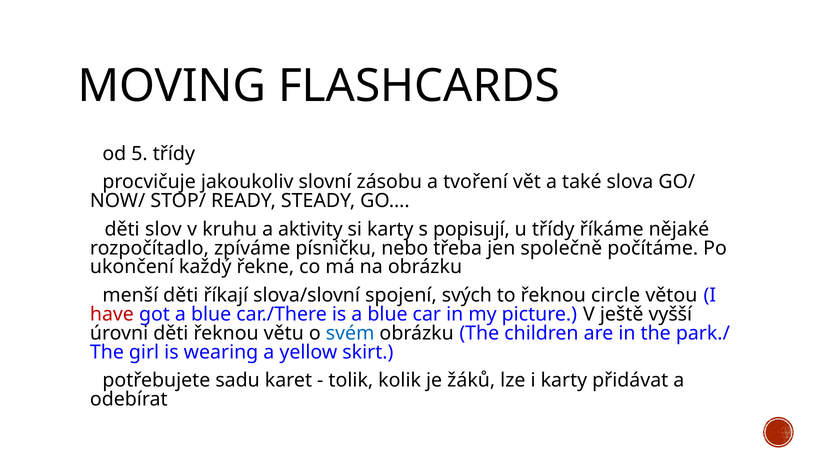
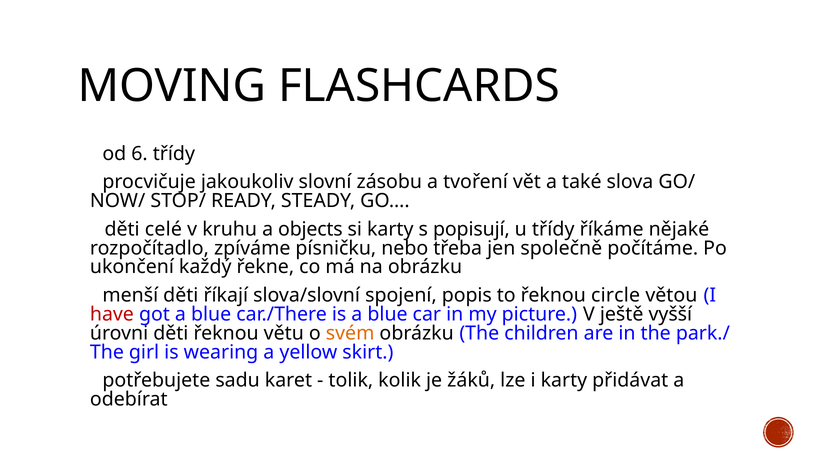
5: 5 -> 6 (140, 154)
slov: slov -> celé (163, 229)
aktivity: aktivity -> objects (310, 229)
svých: svých -> popis (467, 295)
svém colour: blue -> orange (350, 333)
